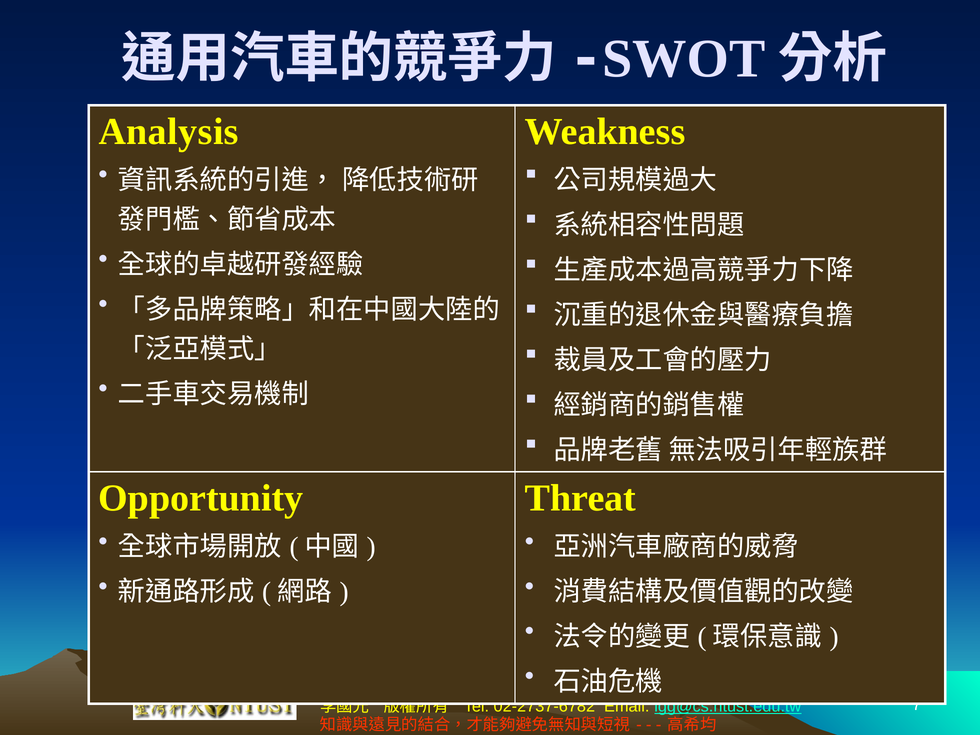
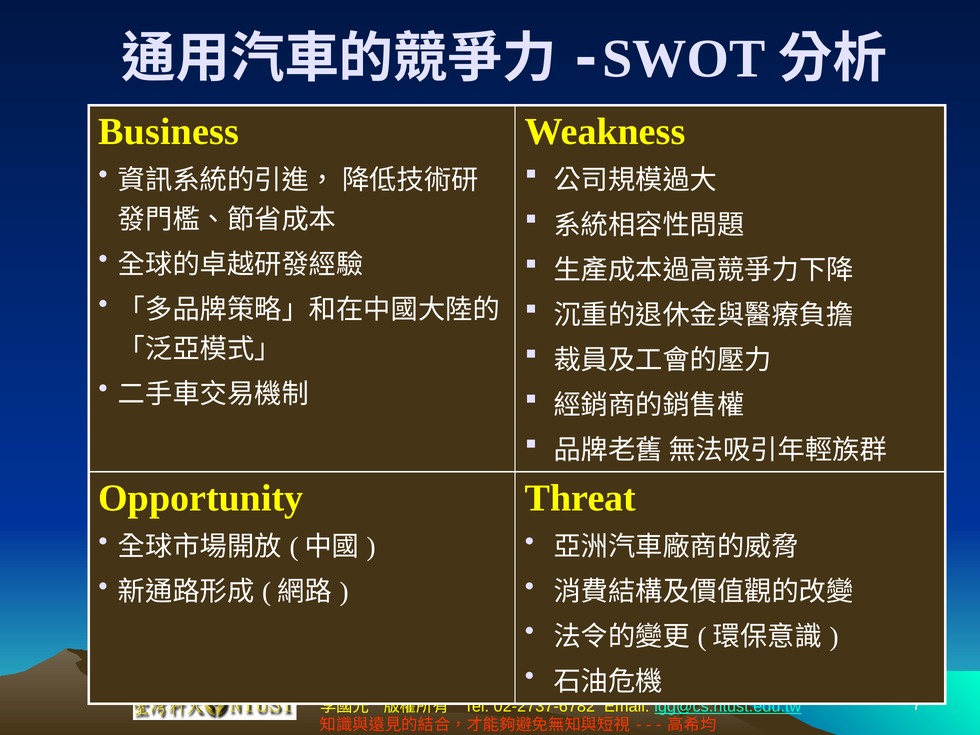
Analysis: Analysis -> Business (169, 131)
